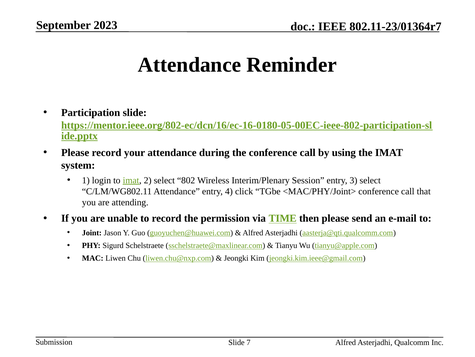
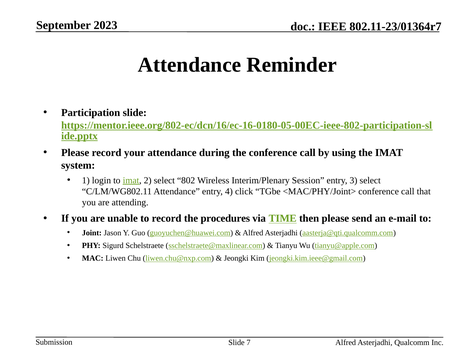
permission: permission -> procedures (225, 218)
